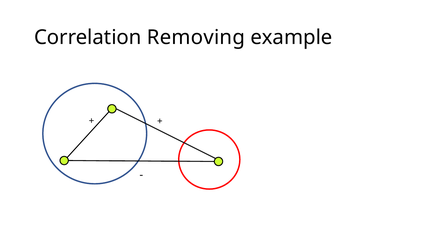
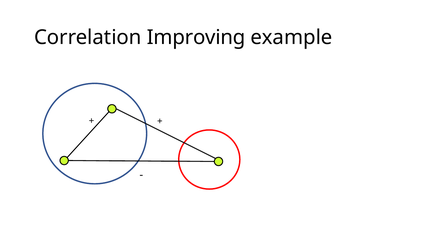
Removing: Removing -> Improving (196, 37)
